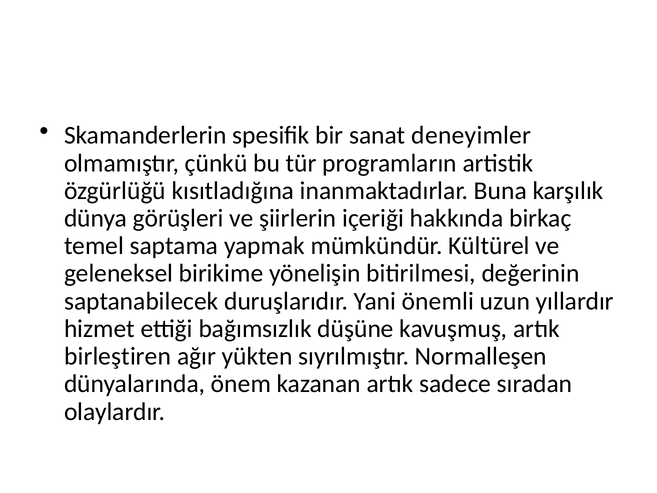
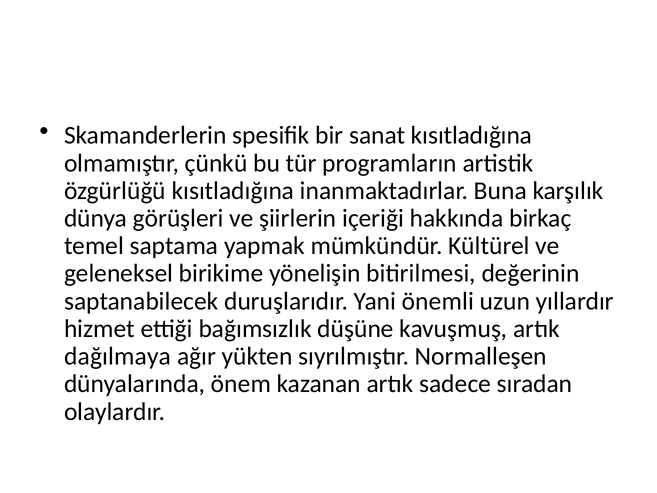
sanat deneyimler: deneyimler -> kısıtladığına (472, 135)
birleştiren: birleştiren -> dağılmaya (118, 356)
